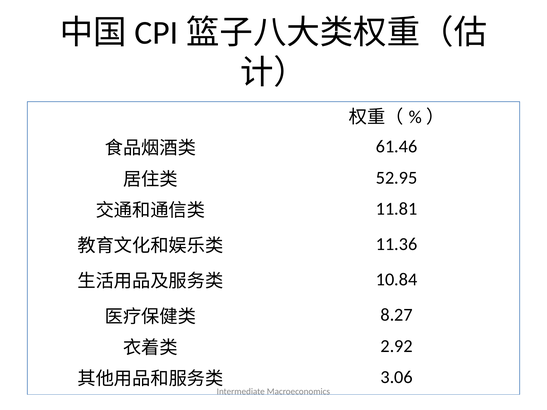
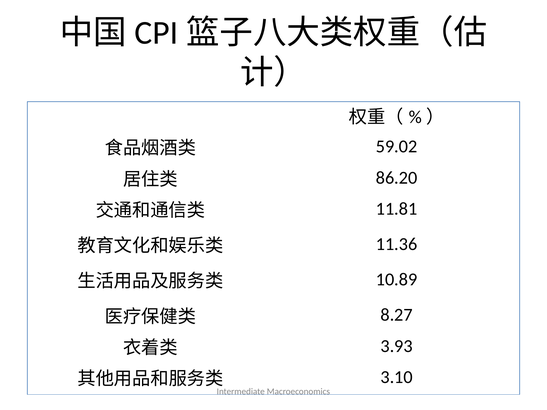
61.46: 61.46 -> 59.02 (397, 147)
52.95: 52.95 -> 86.20 (397, 178)
10.84: 10.84 -> 10.89 (397, 280)
2.92: 2.92 -> 3.93 (397, 346)
3.06: 3.06 -> 3.10 (397, 377)
